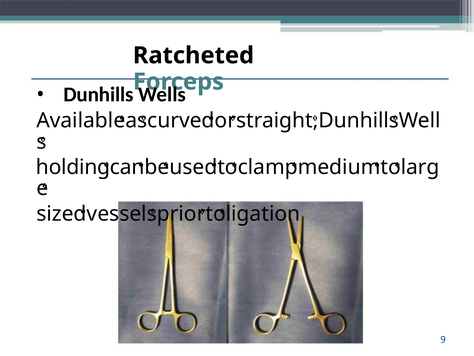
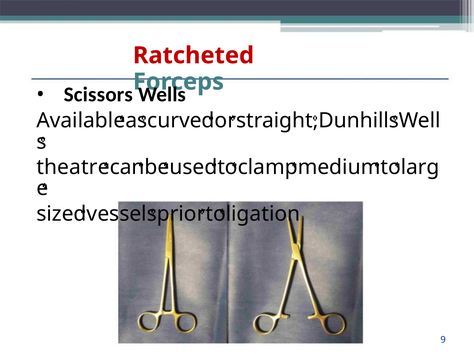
Ratcheted colour: black -> red (193, 55)
Dunhills: Dunhills -> Scissors (98, 94)
holding: holding -> theatre (73, 167)
